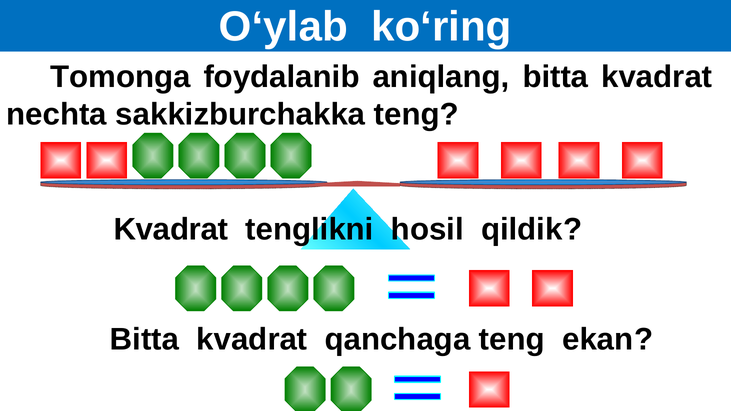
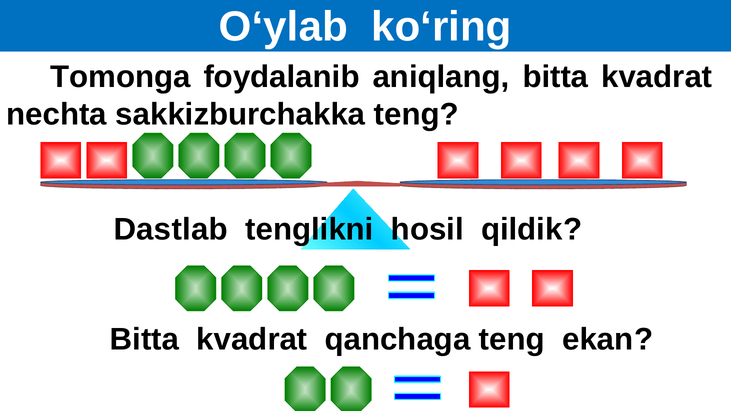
Kvadrat: Kvadrat -> Dastlab (171, 229)
